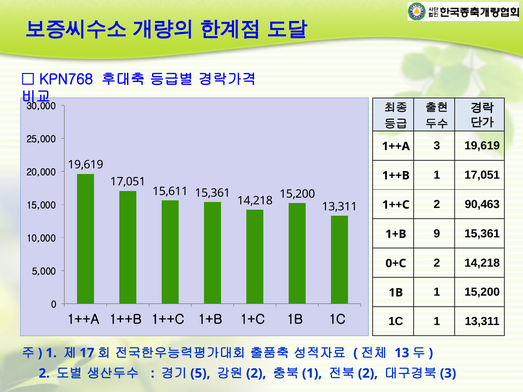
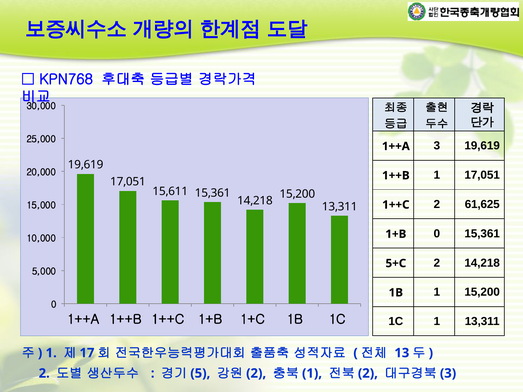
90,463: 90,463 -> 61,625 (482, 204)
1+B 9: 9 -> 0 (437, 234)
0+C: 0+C -> 5+C (396, 264)
